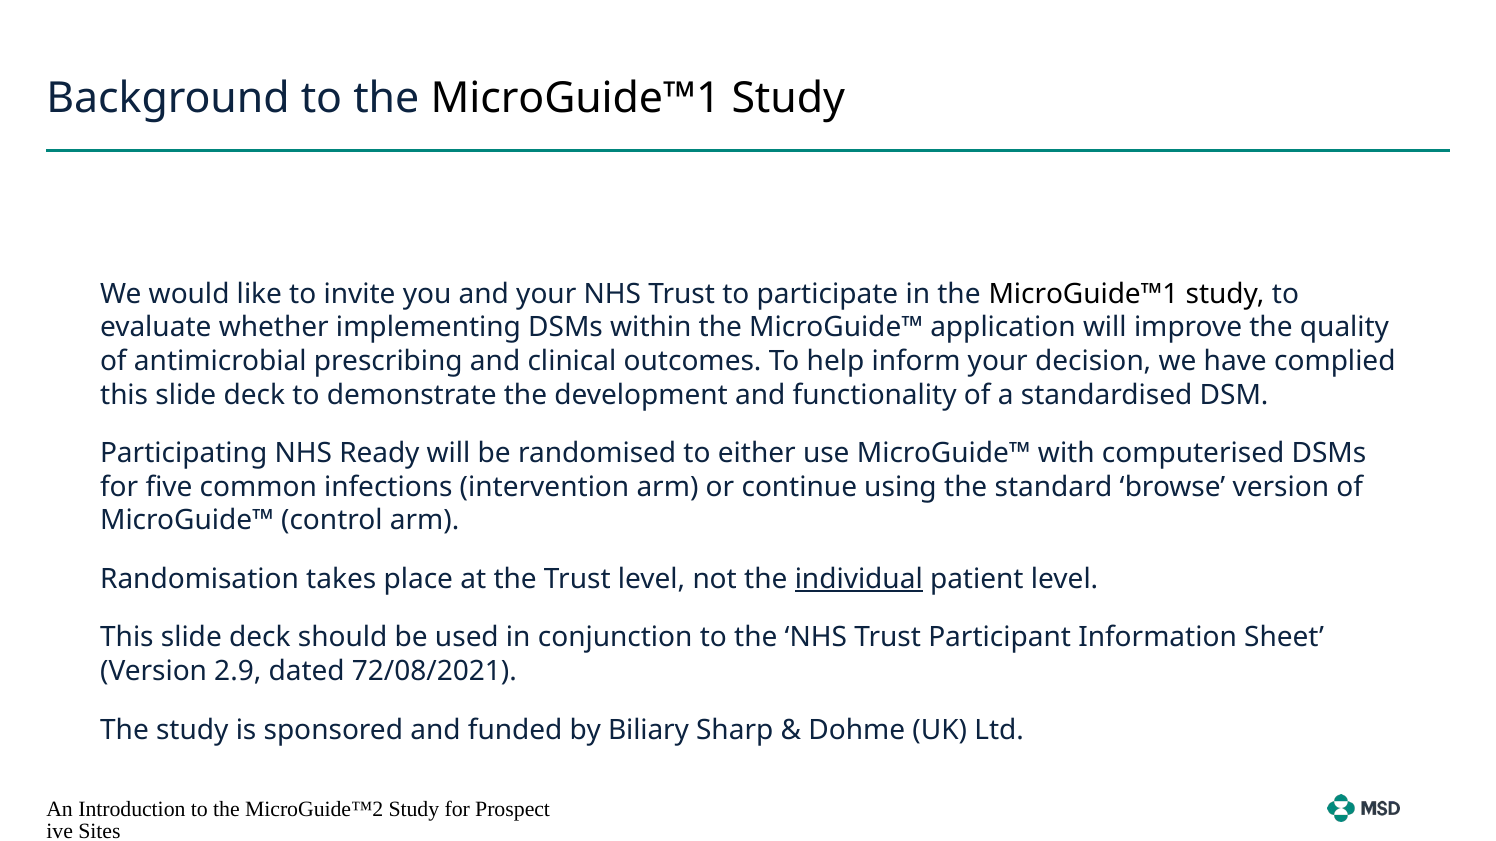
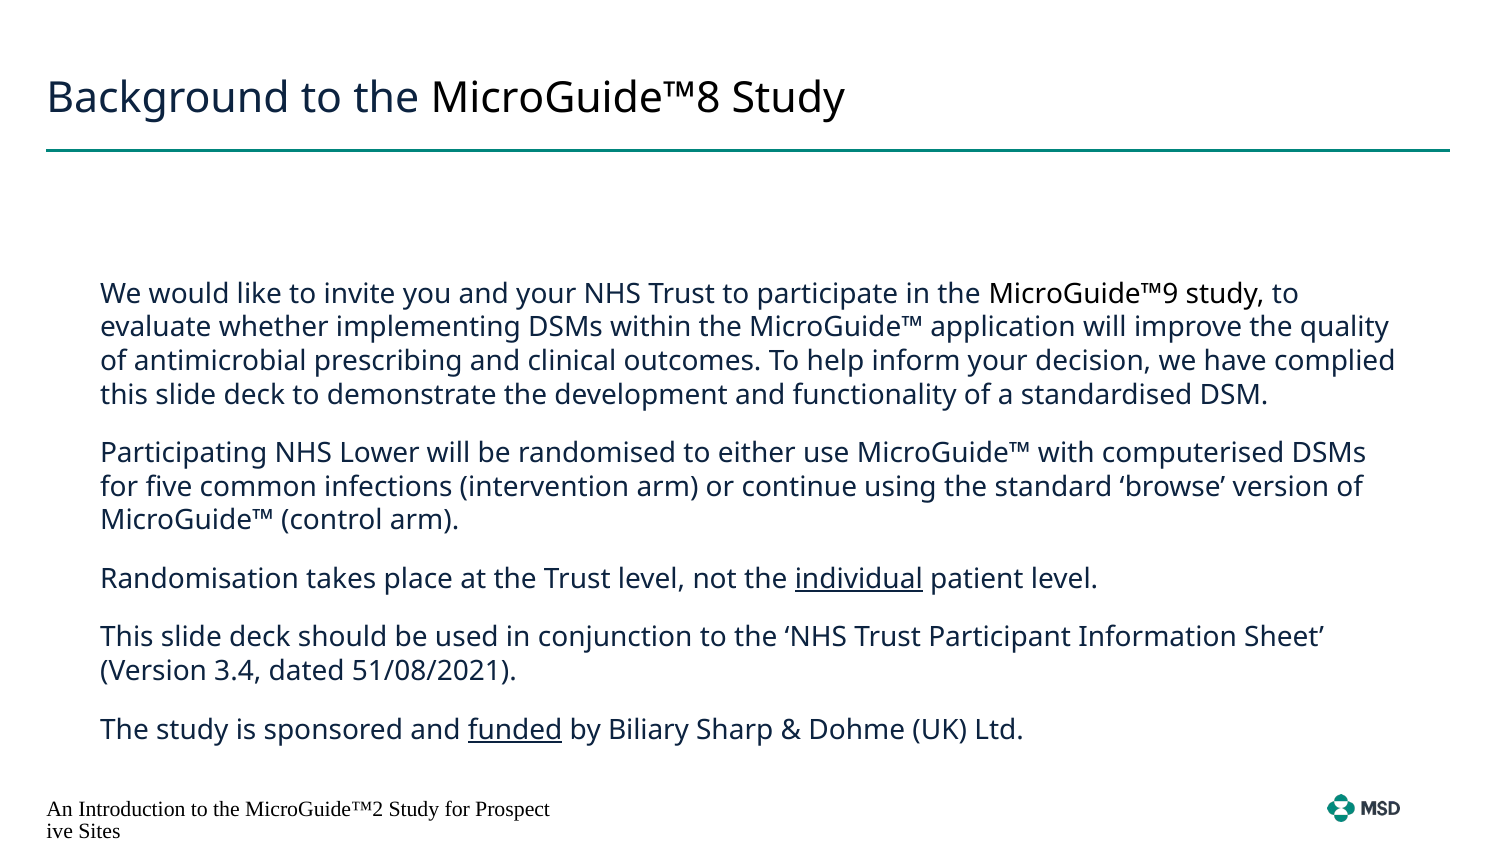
to the MicroGuide™1: MicroGuide™1 -> MicroGuide™8 (576, 98)
in the MicroGuide™1: MicroGuide™1 -> MicroGuide™9 (1083, 294)
Ready: Ready -> Lower (380, 454)
2.9: 2.9 -> 3.4 (238, 672)
72/08/2021: 72/08/2021 -> 51/08/2021 (434, 672)
funded underline: none -> present (515, 730)
